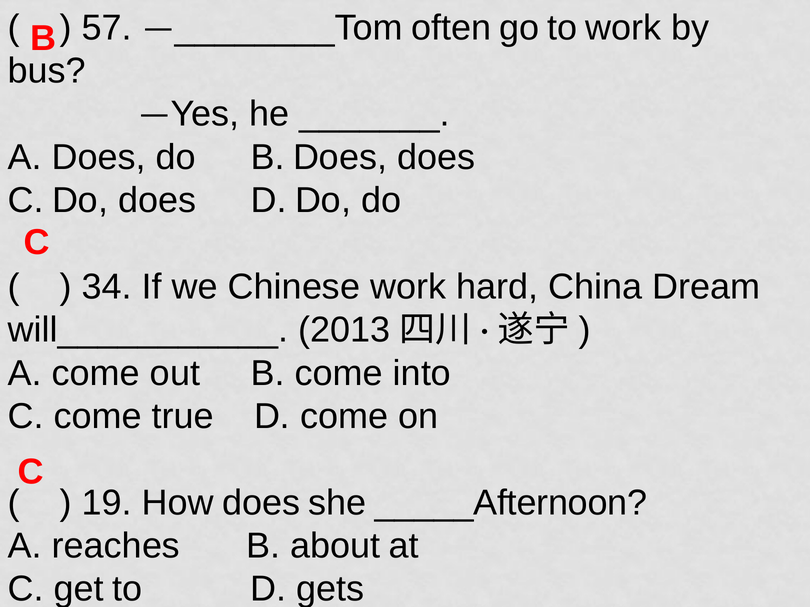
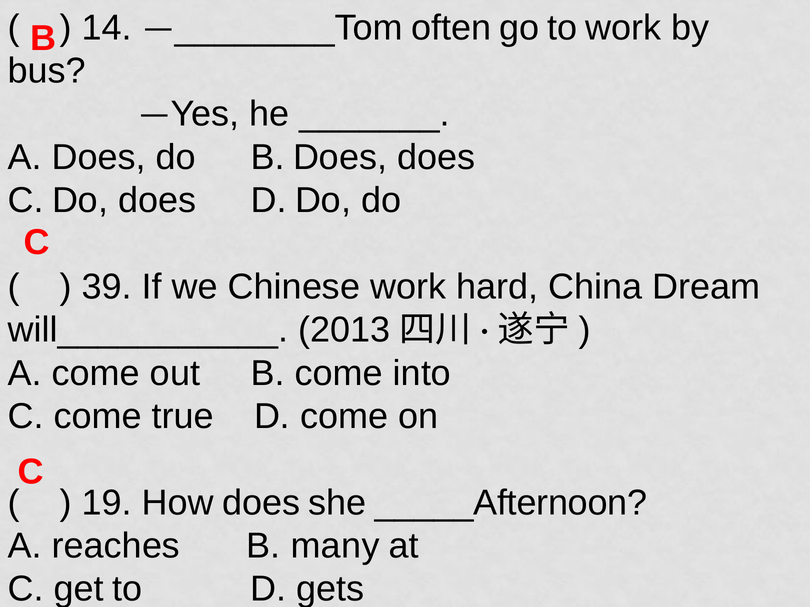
57: 57 -> 14 (107, 28)
34: 34 -> 39 (107, 287)
about: about -> many (335, 546)
